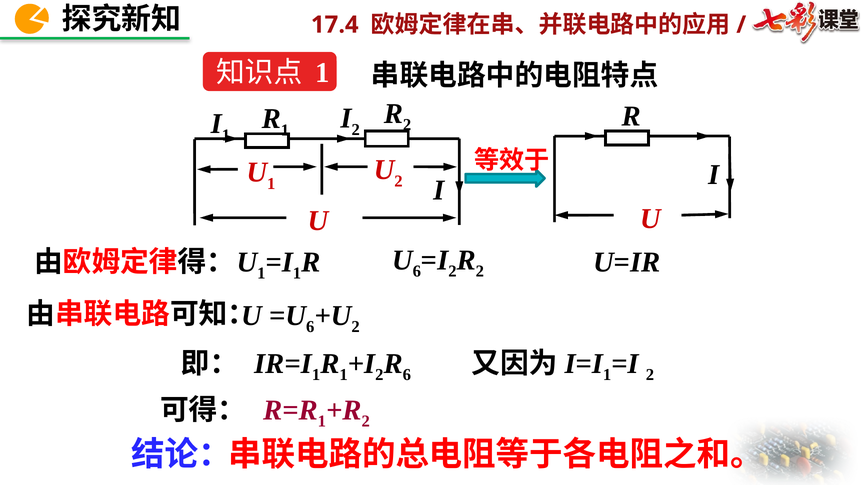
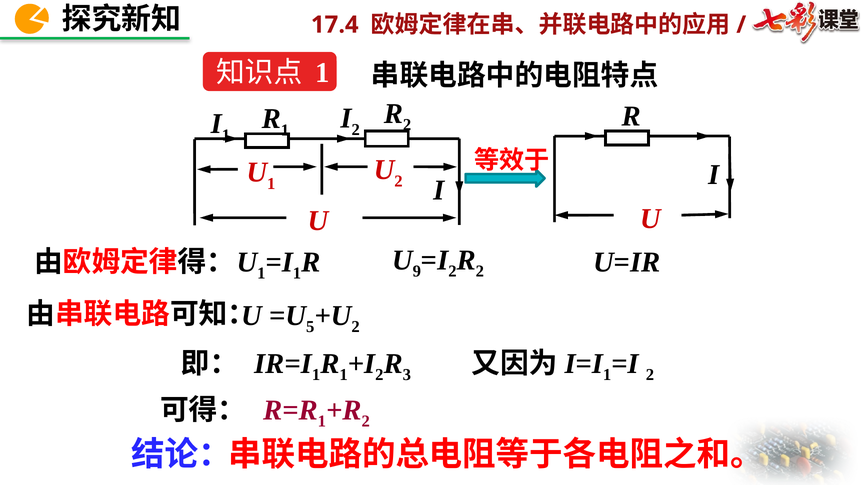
U 6: 6 -> 9 (417, 271)
6: 6 -> 5 (310, 327)
R 6: 6 -> 3 (407, 375)
